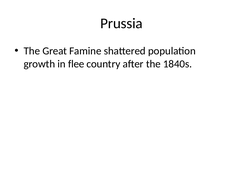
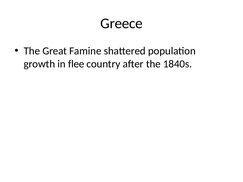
Prussia: Prussia -> Greece (122, 24)
